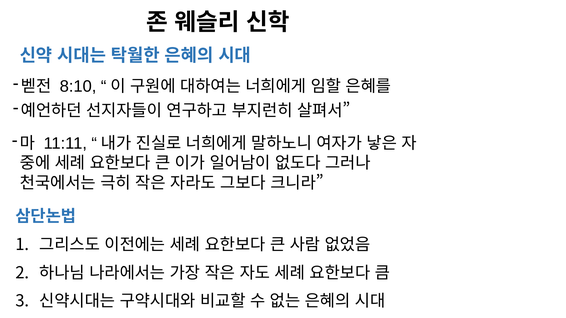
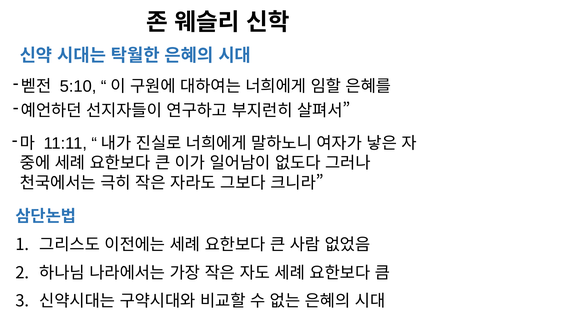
8:10: 8:10 -> 5:10 (78, 87)
